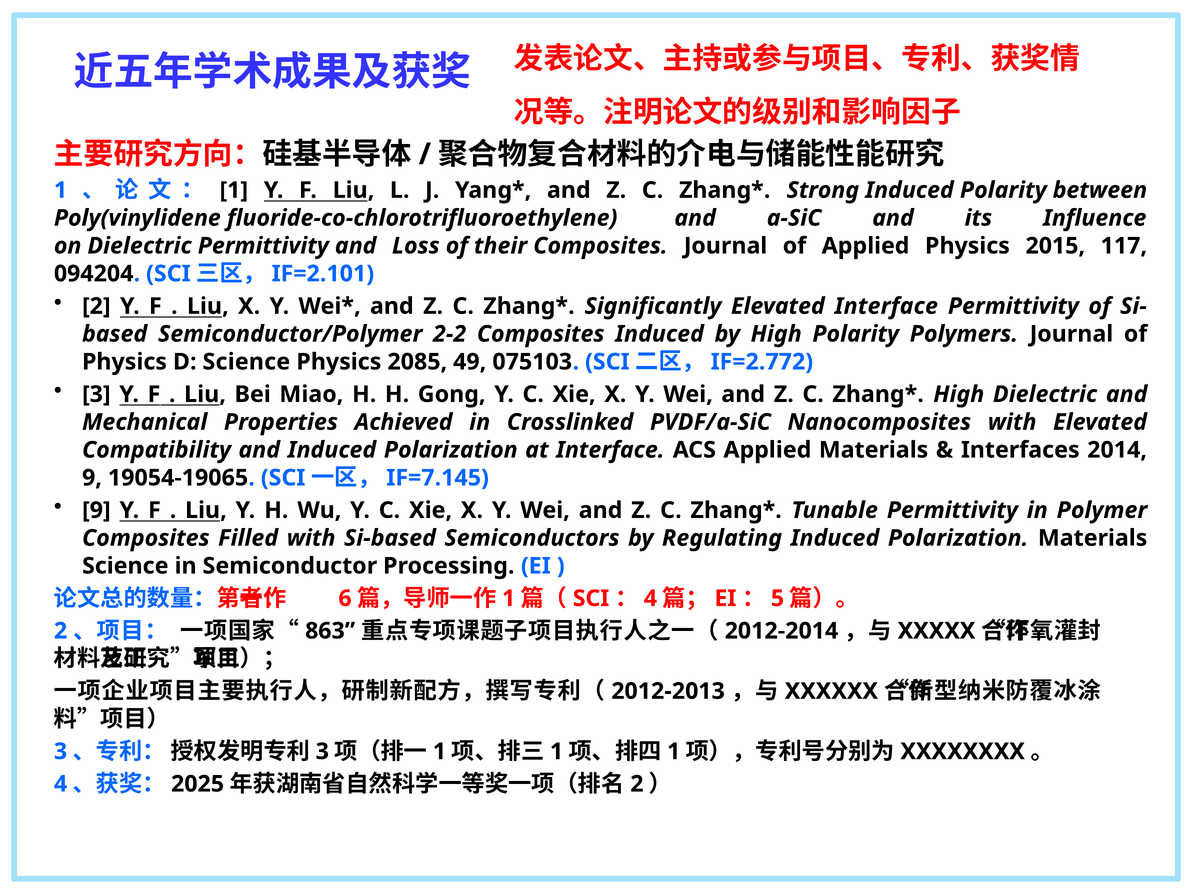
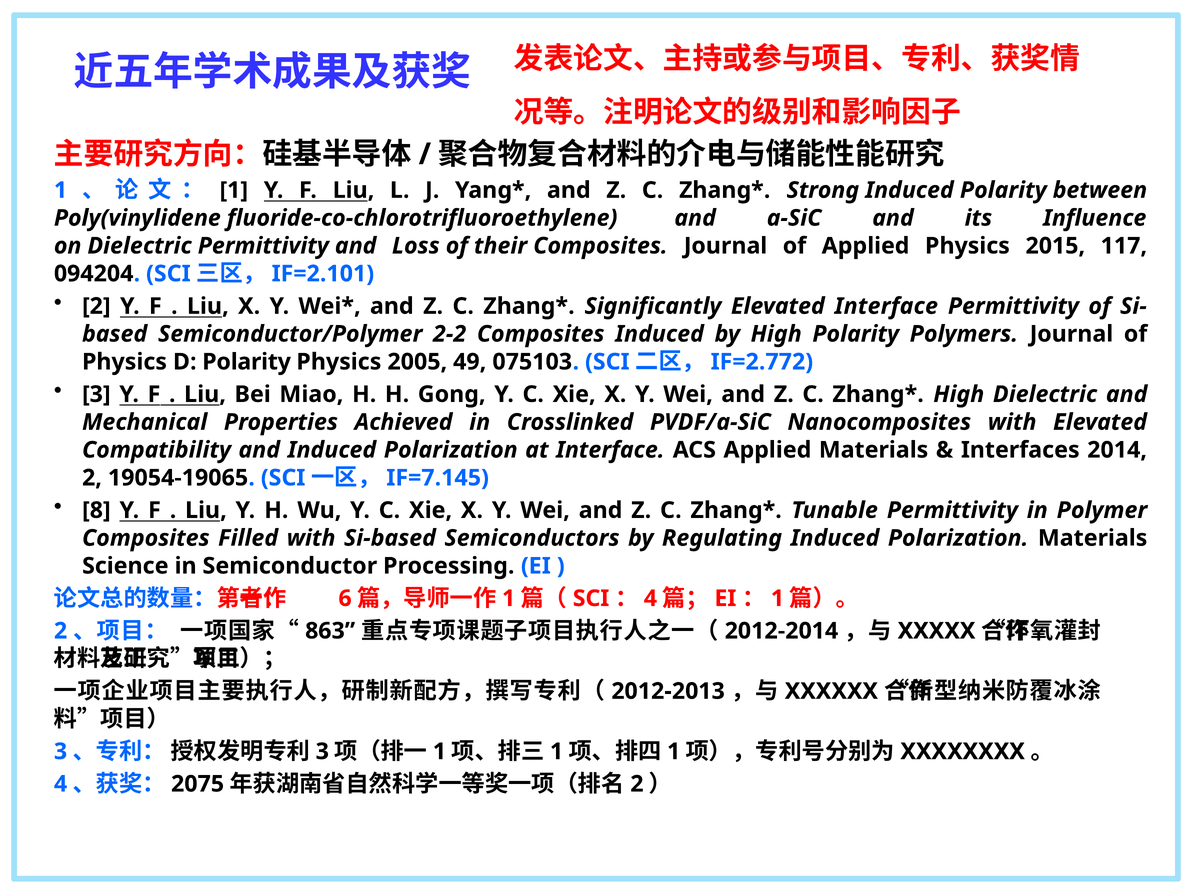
D Science: Science -> Polarity (247, 362)
2085: 2085 -> 2005 (417, 362)
9: 9 -> 2 (92, 478)
9: 9 -> 8 (96, 510)
5: 5 -> 1 (777, 598)
2025: 2025 -> 2075 (198, 784)
